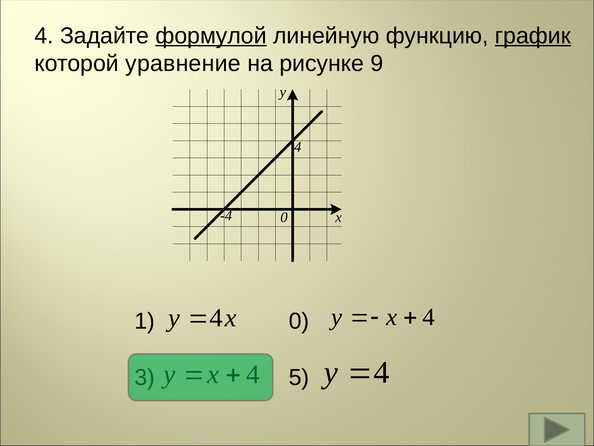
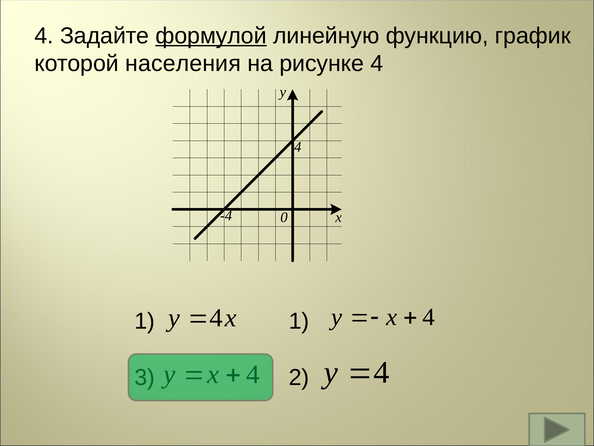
график underline: present -> none (533, 36)
уравнение: уравнение -> населения (183, 64)
рисунке 9: 9 -> 4 (377, 64)
1 0: 0 -> 1 (299, 321)
5: 5 -> 2 (299, 377)
